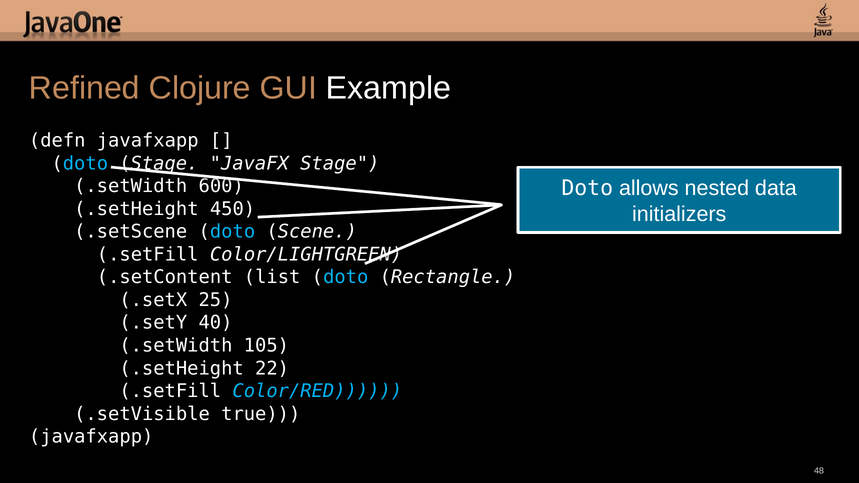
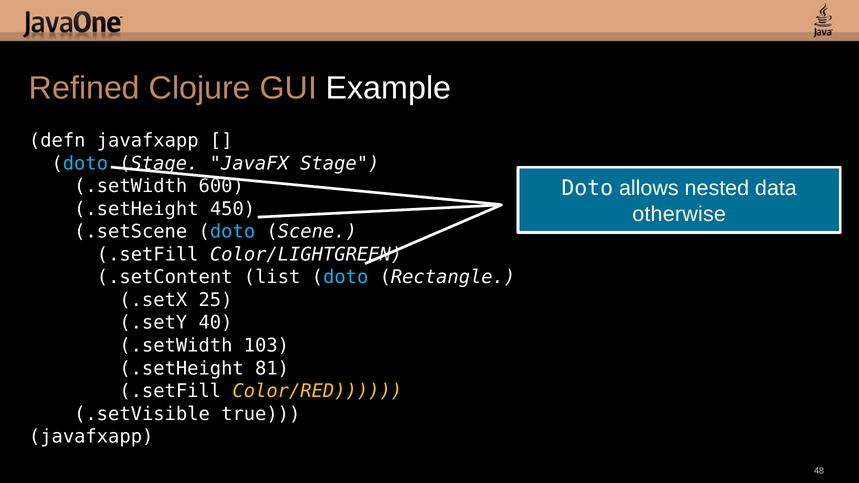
initializers: initializers -> otherwise (679, 214)
105: 105 -> 103 (266, 346)
22: 22 -> 81 (272, 369)
Color/RED colour: light blue -> yellow (317, 391)
